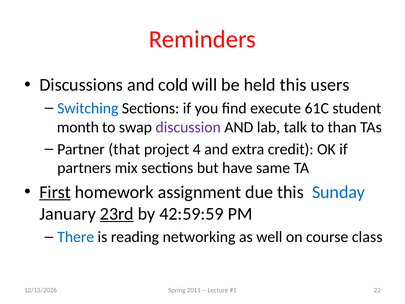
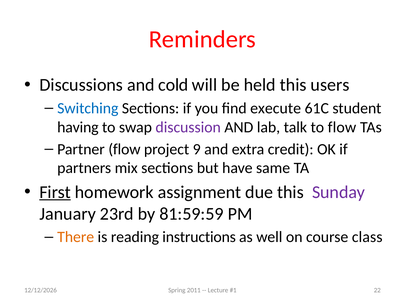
month: month -> having (78, 127)
to than: than -> flow (342, 127)
Partner that: that -> flow (124, 149)
4: 4 -> 9 (197, 149)
Sunday colour: blue -> purple (339, 192)
23rd underline: present -> none (117, 214)
42:59:59: 42:59:59 -> 81:59:59 (192, 214)
There colour: blue -> orange (76, 237)
networking: networking -> instructions (199, 237)
